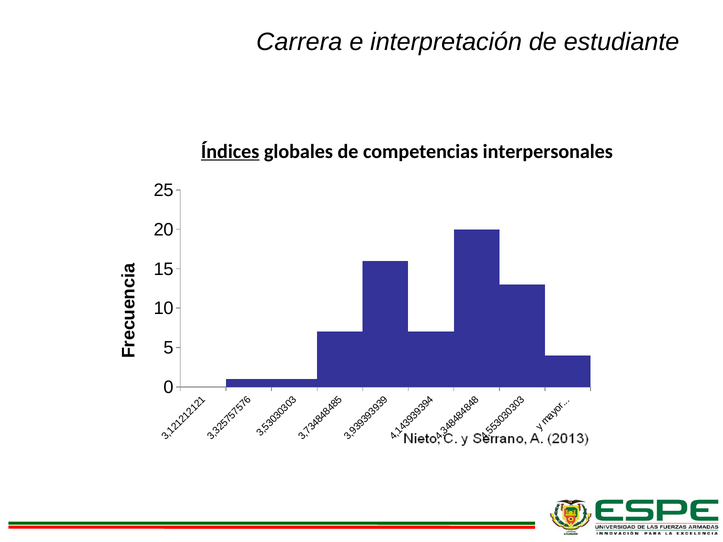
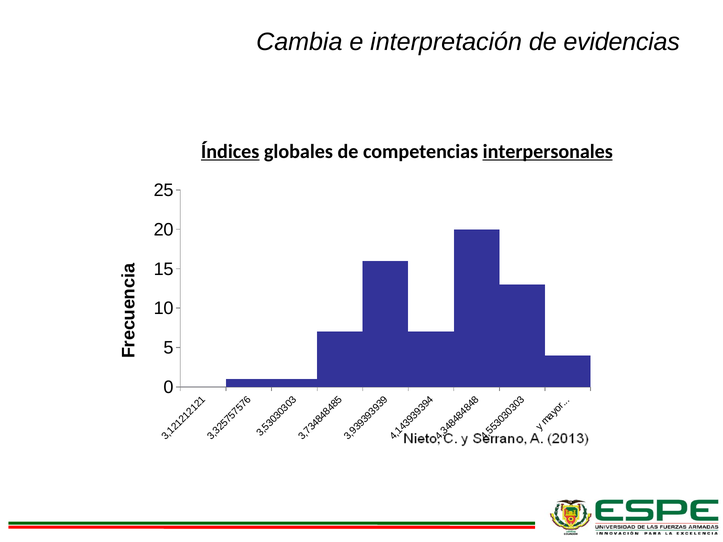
Carrera: Carrera -> Cambia (299, 42)
estudiante: estudiante -> evidencias (622, 42)
interpersonales underline: none -> present (548, 151)
